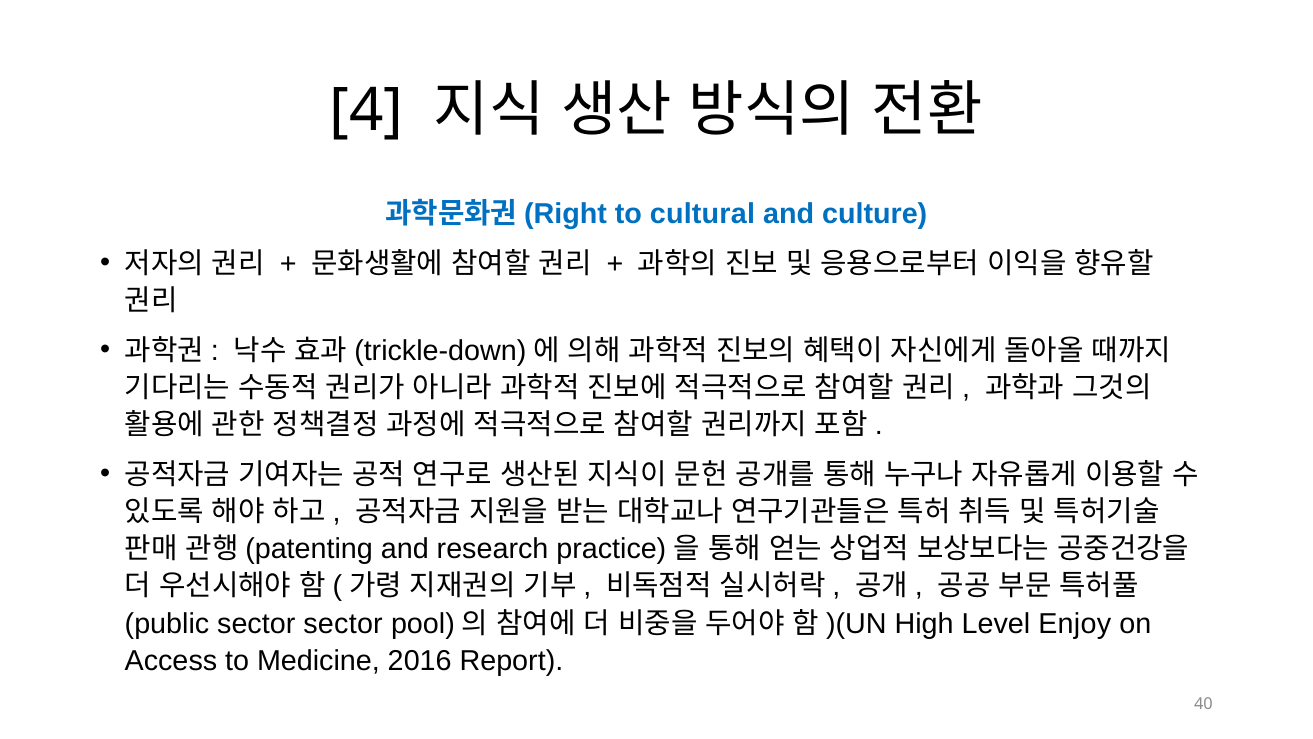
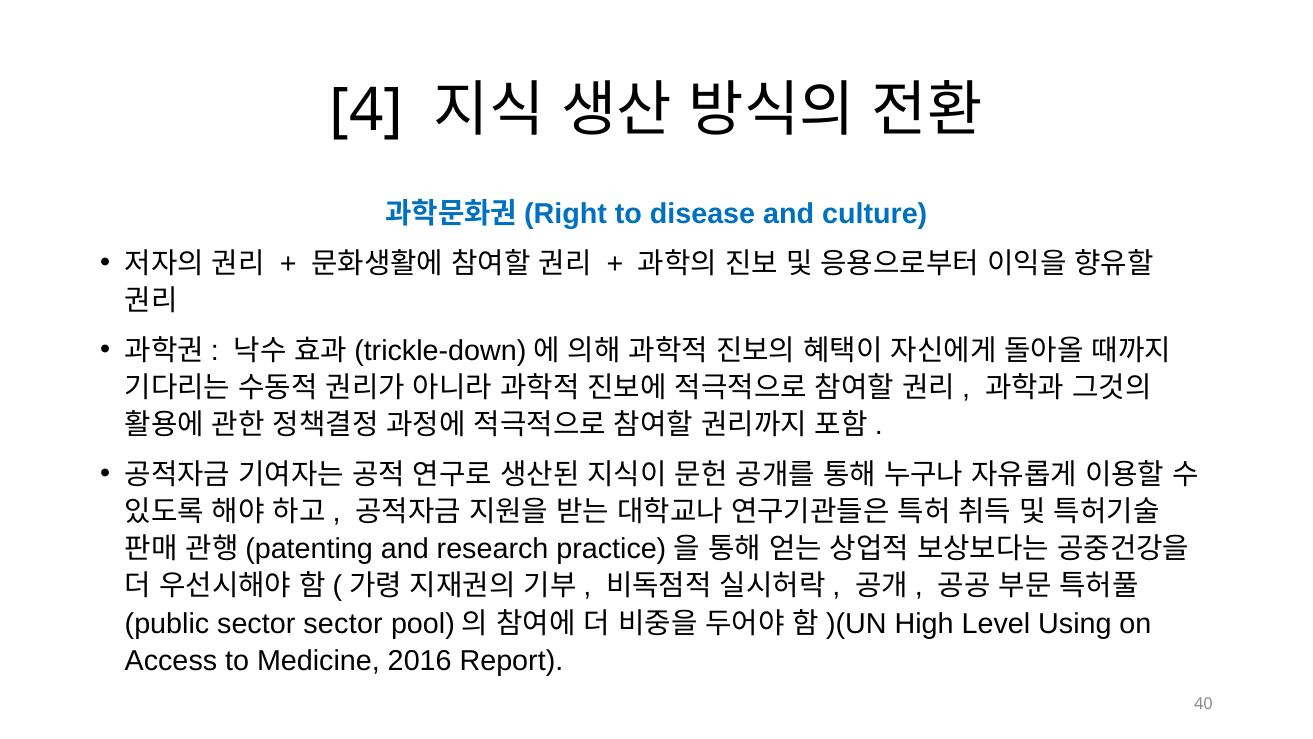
cultural: cultural -> disease (703, 214)
Enjoy: Enjoy -> Using (1075, 623)
